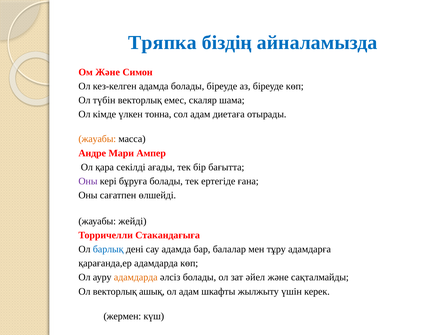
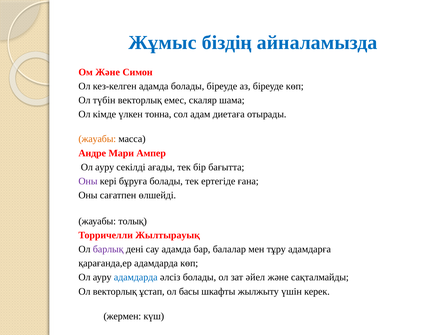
Тряпка: Тряпка -> Жұмыс (162, 43)
қара: қара -> ауру (105, 167)
жейді: жейді -> толық (133, 221)
Стакандағыға: Стакандағыға -> Жылтырауық (168, 235)
барлық colour: blue -> purple (108, 249)
адамдарда colour: orange -> blue (136, 277)
ашық: ашық -> ұстап (152, 291)
ол адам: адам -> басы (189, 291)
